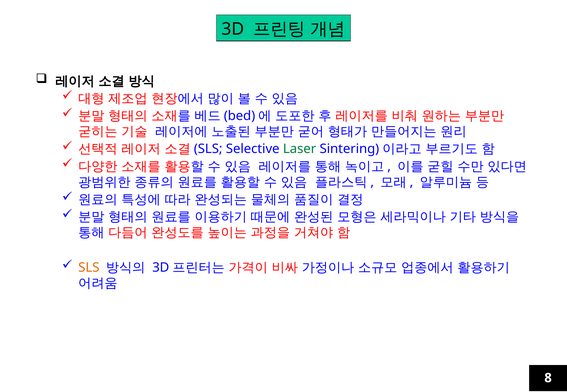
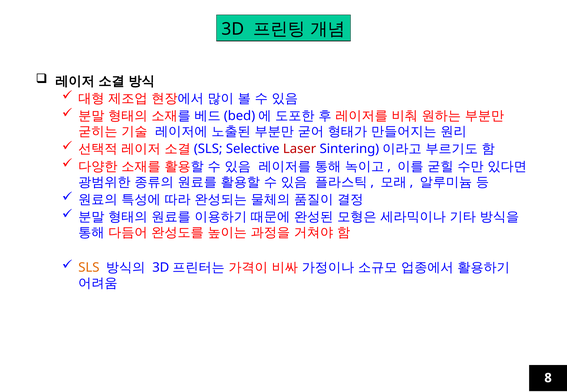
Laser colour: green -> red (300, 149)
